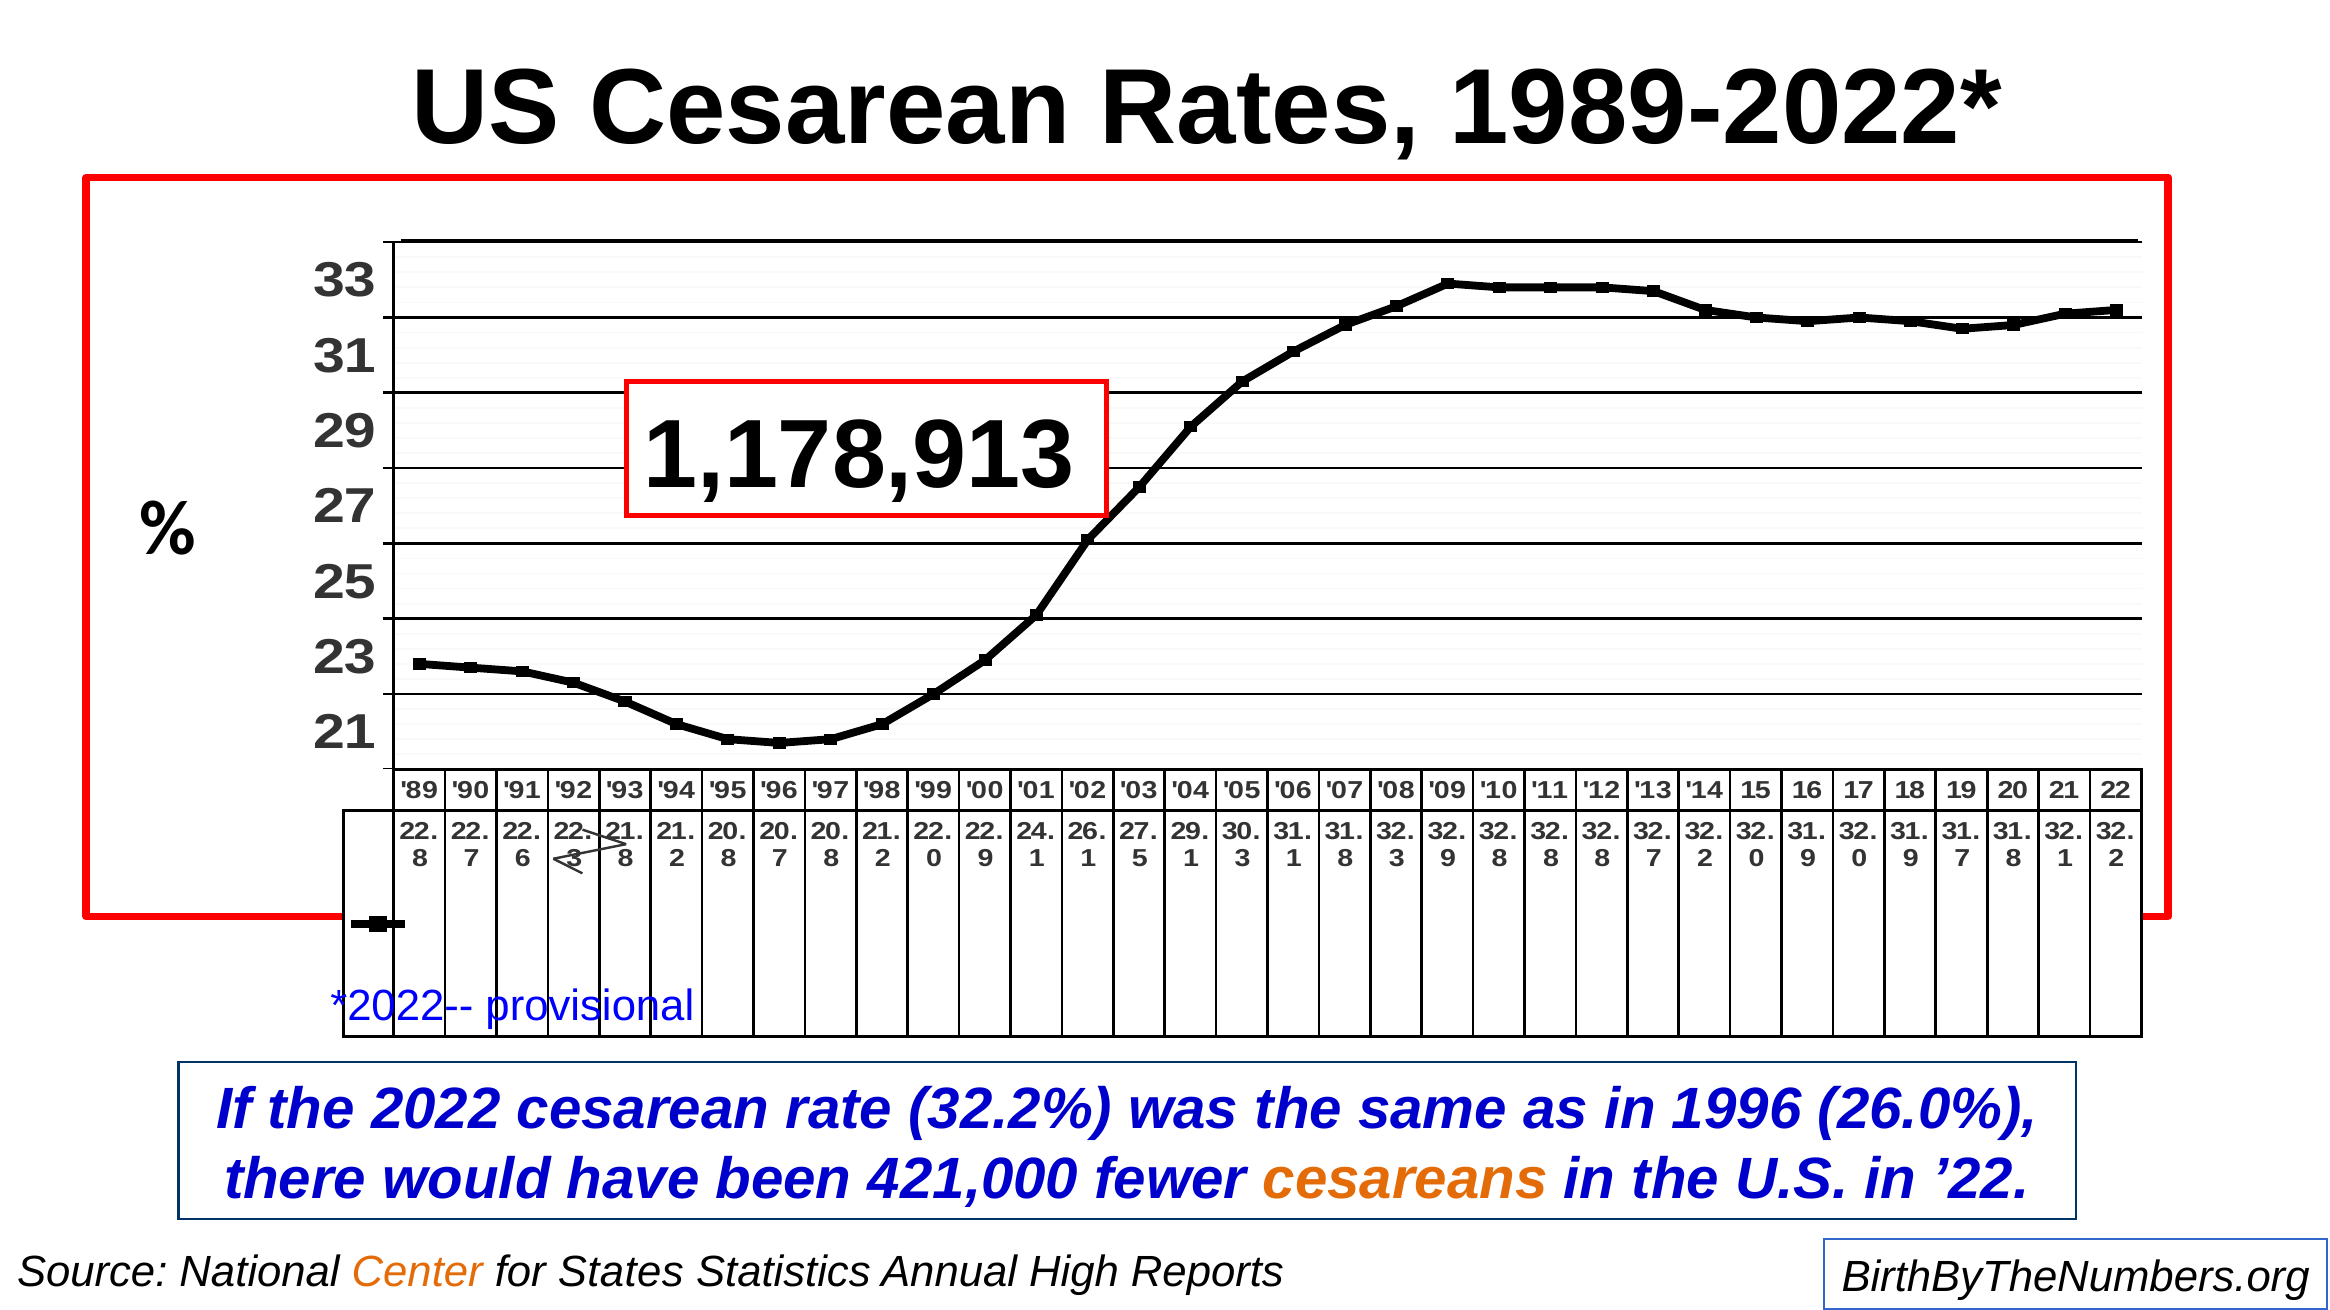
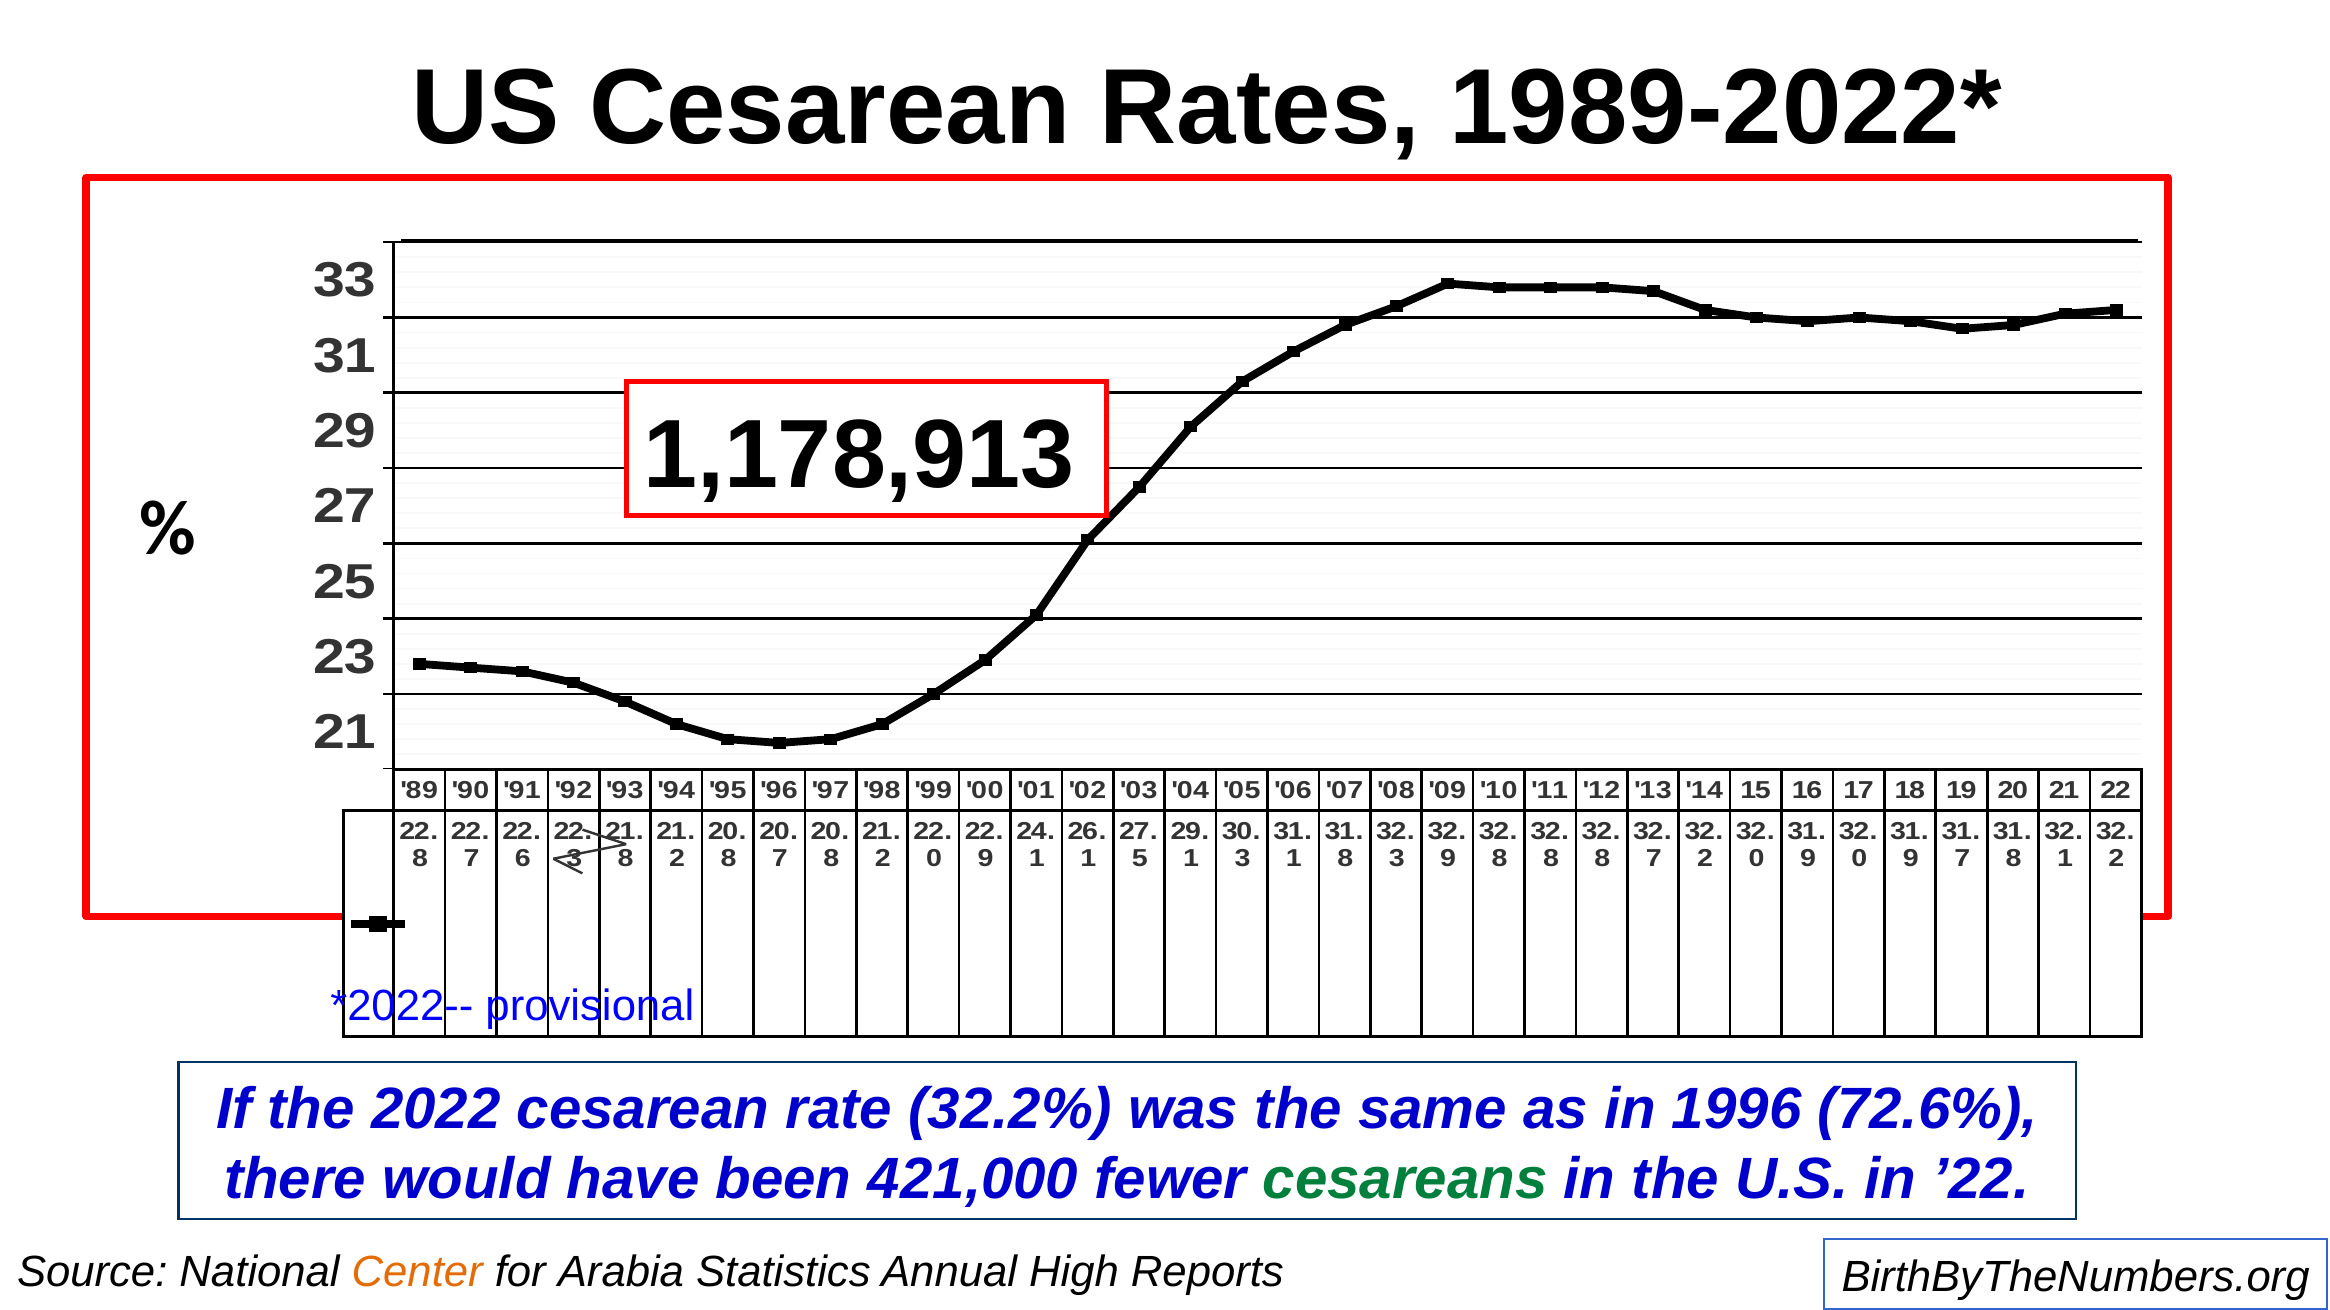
26.0%: 26.0% -> 72.6% (1928, 1110)
cesareans colour: orange -> green (1405, 1180)
States: States -> Arabia (621, 1272)
